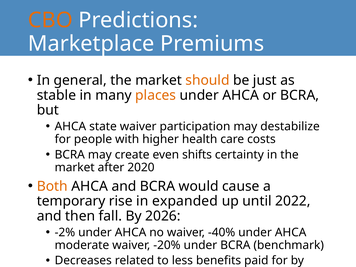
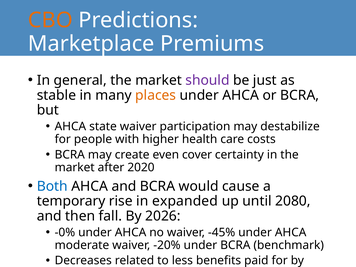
should colour: orange -> purple (207, 80)
shifts: shifts -> cover (197, 155)
Both colour: orange -> blue (52, 186)
2022: 2022 -> 2080 (293, 201)
-2%: -2% -> -0% (65, 232)
-40%: -40% -> -45% (222, 232)
